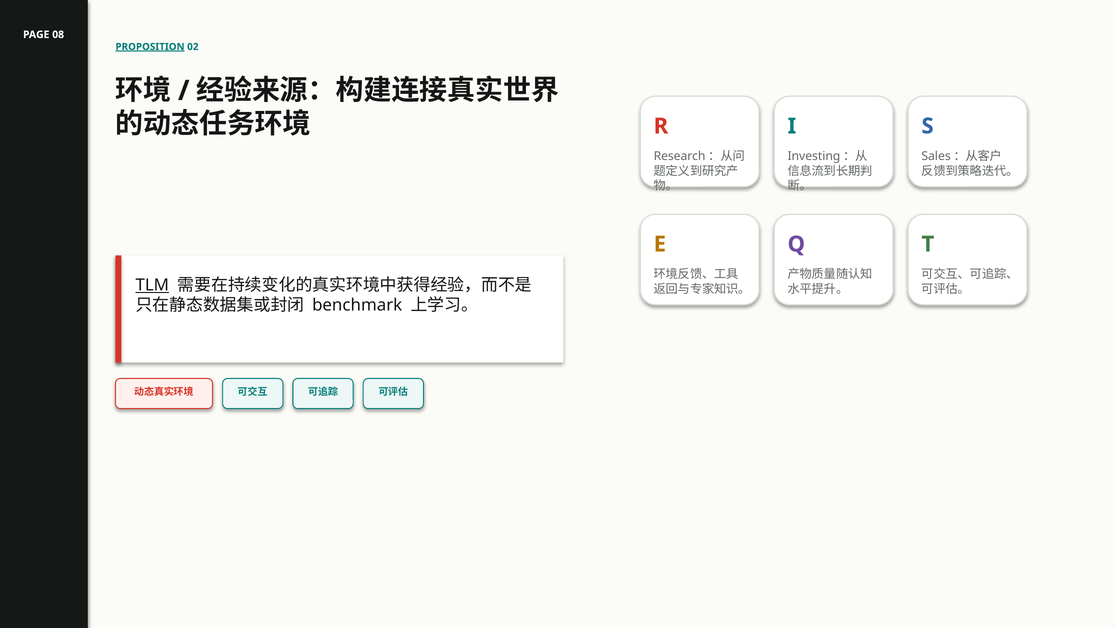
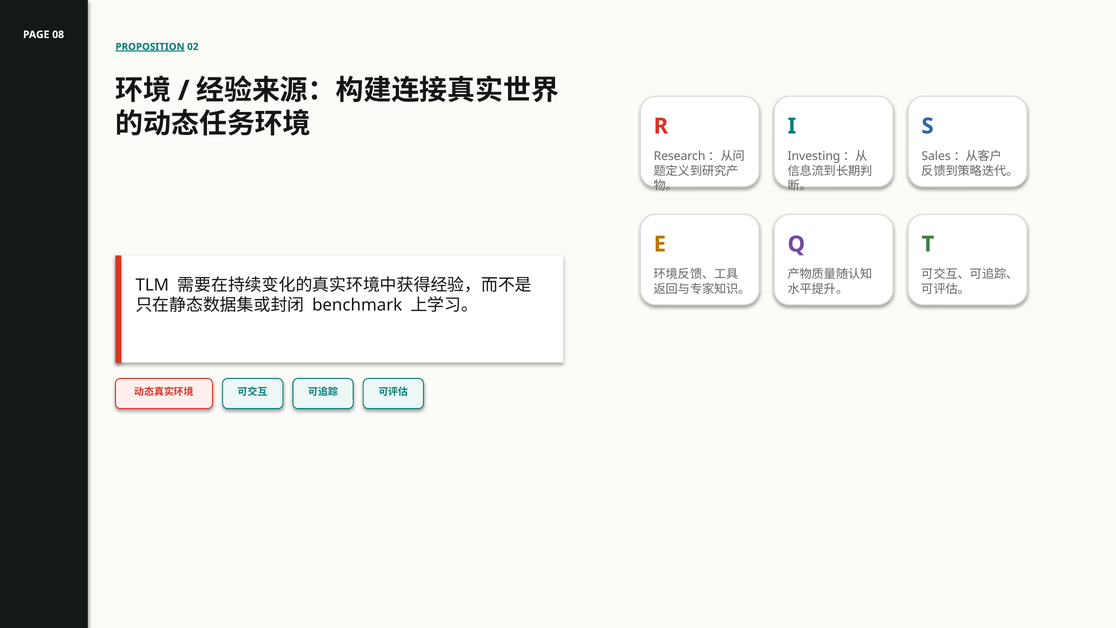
TLM underline: present -> none (152, 285)
